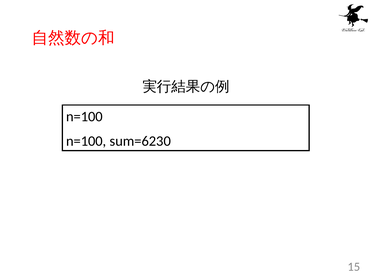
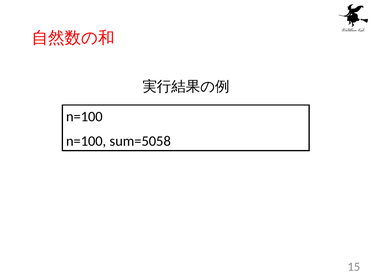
sum=6230: sum=6230 -> sum=5058 (140, 141)
